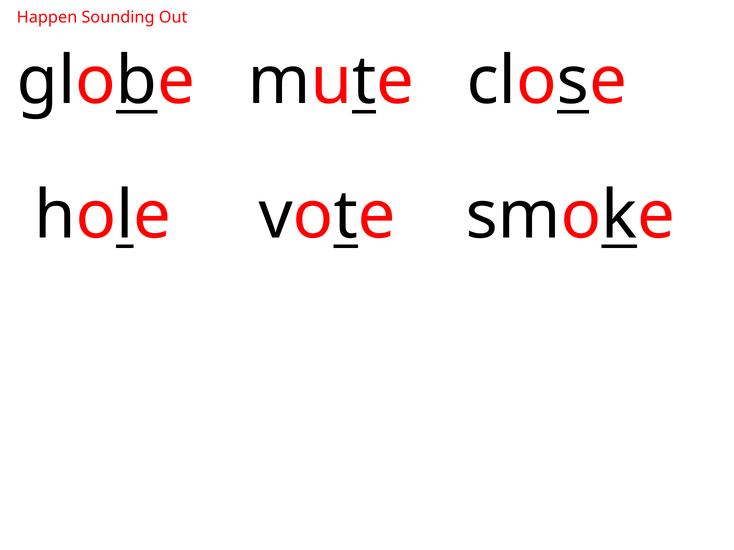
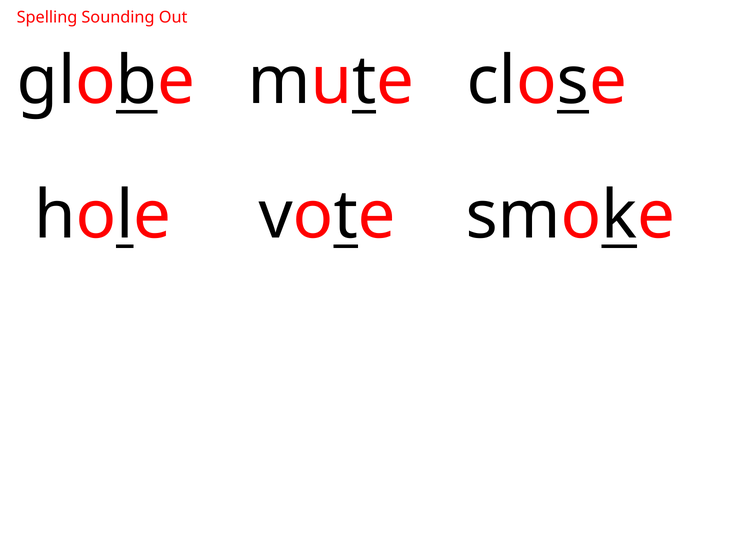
Happen: Happen -> Spelling (47, 17)
